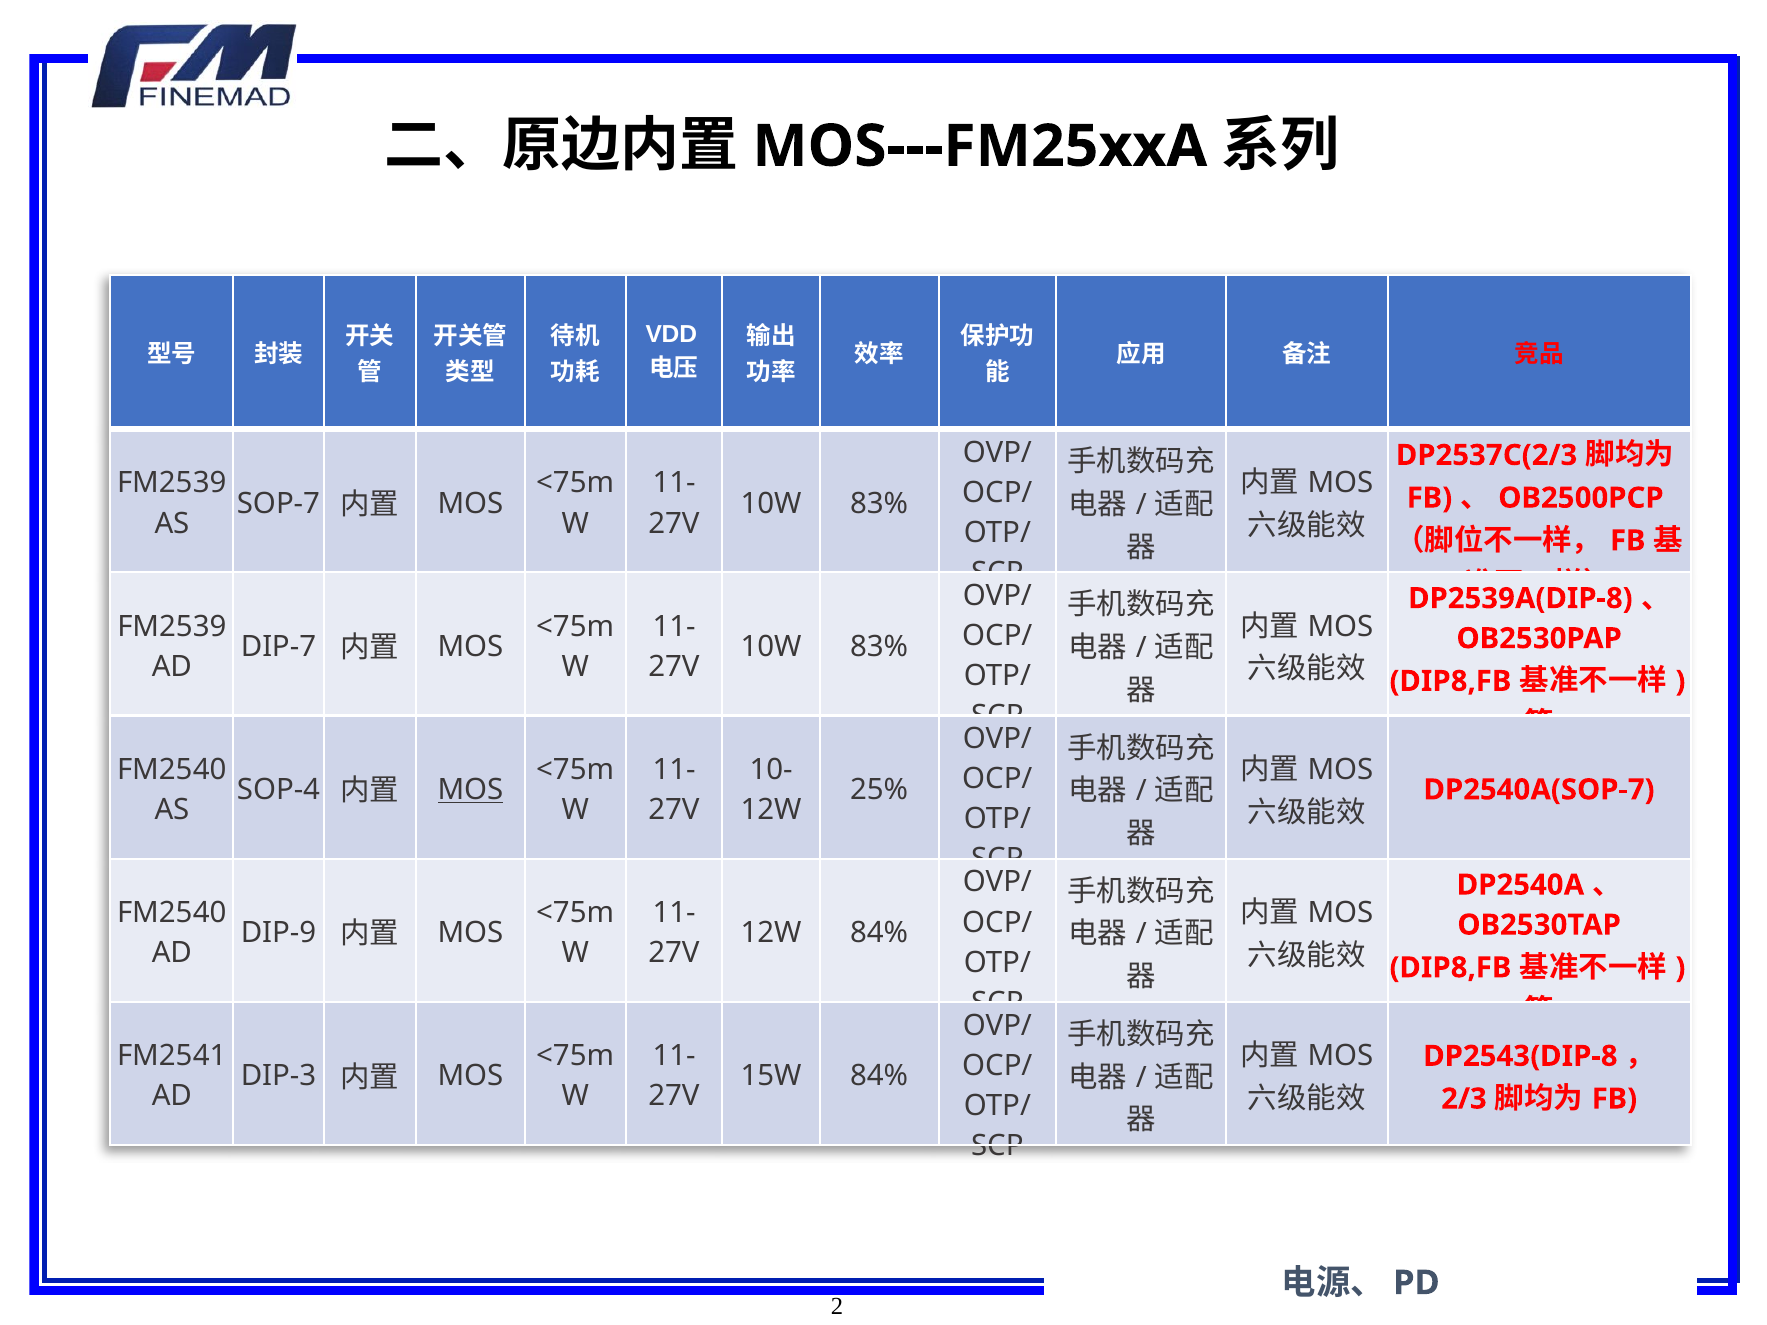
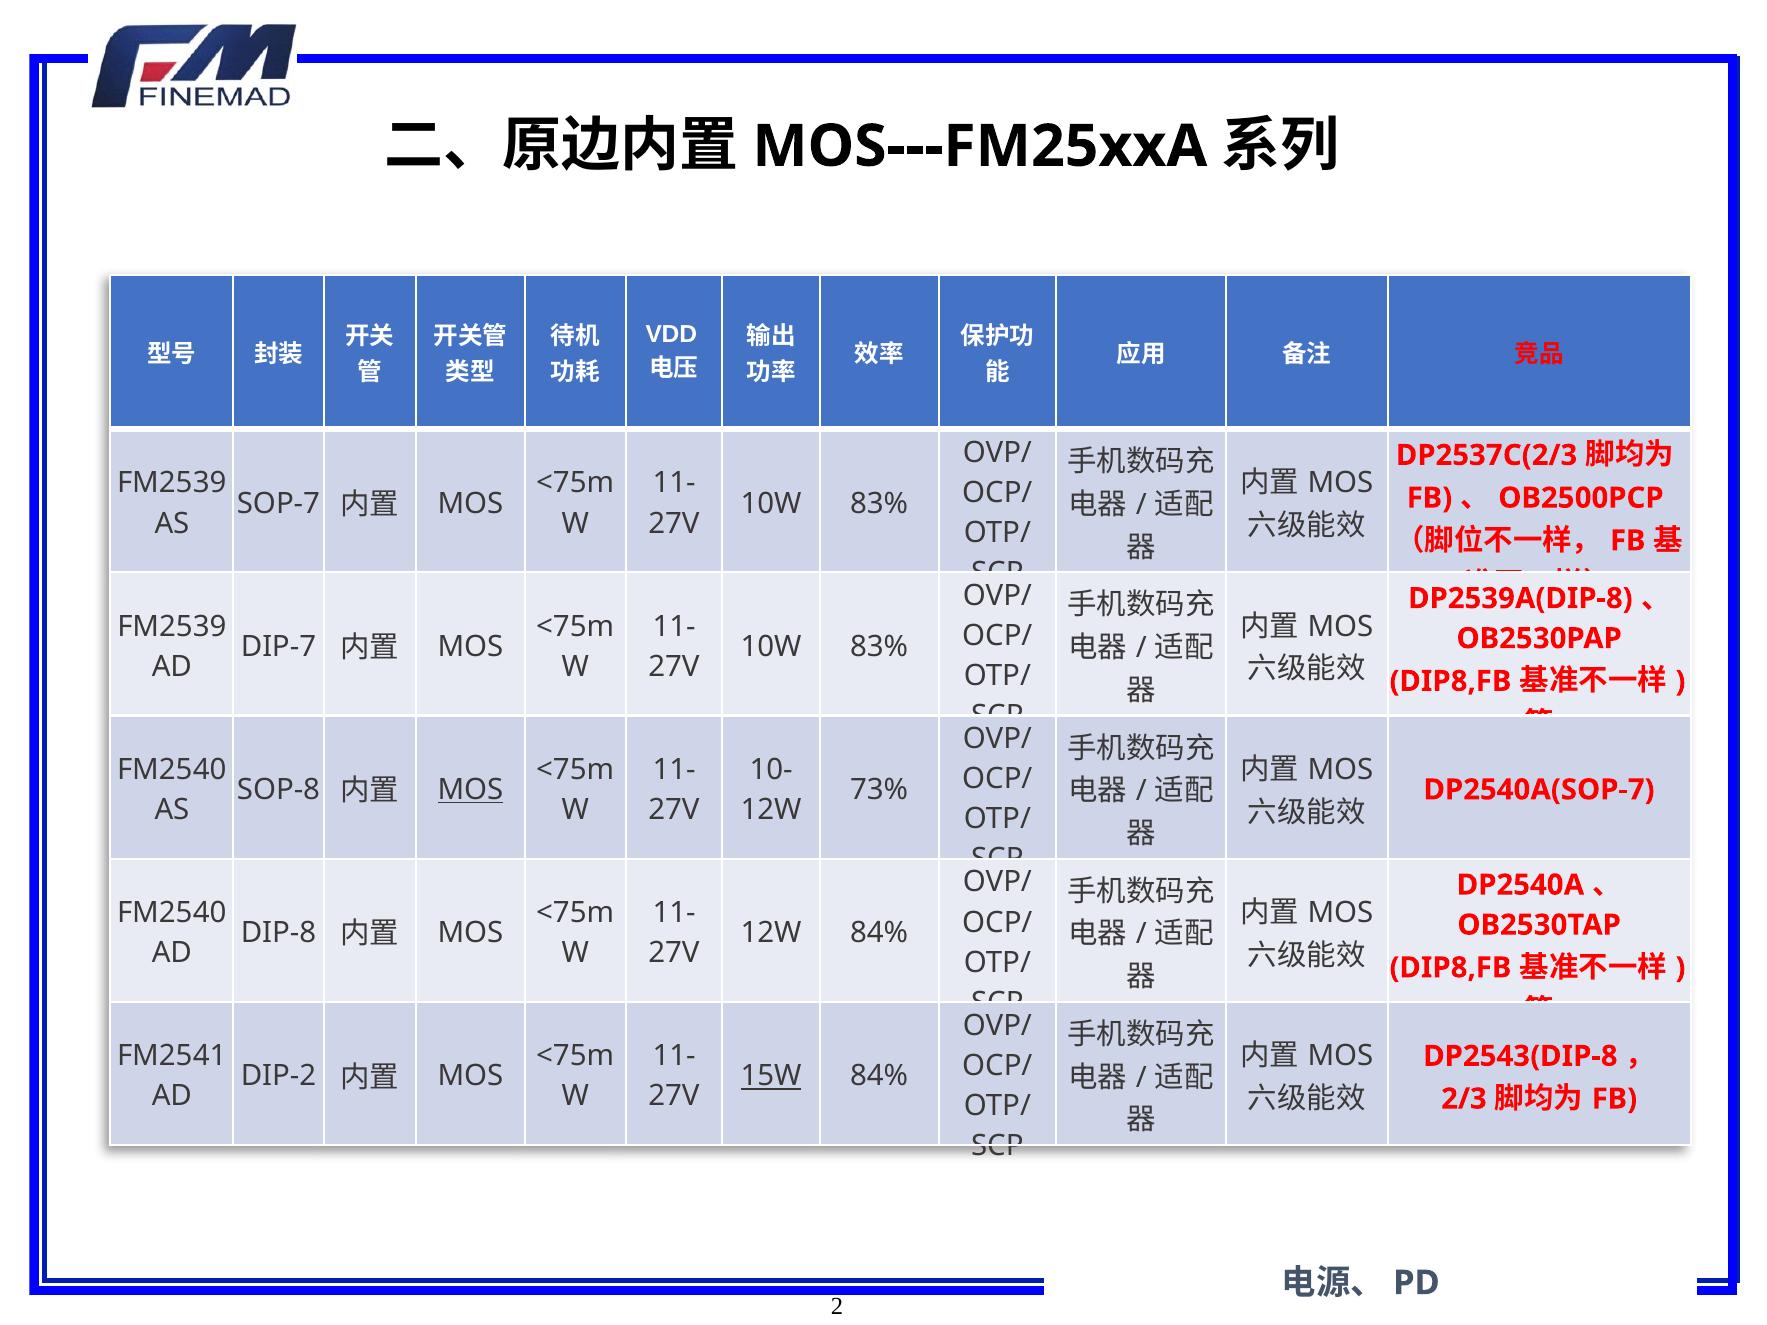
SOP-4: SOP-4 -> SOP-8 (278, 790)
25%: 25% -> 73% (879, 790)
DIP-9: DIP-9 -> DIP-8 (278, 933)
DIP-3: DIP-3 -> DIP-2 (278, 1076)
15W underline: none -> present (771, 1076)
